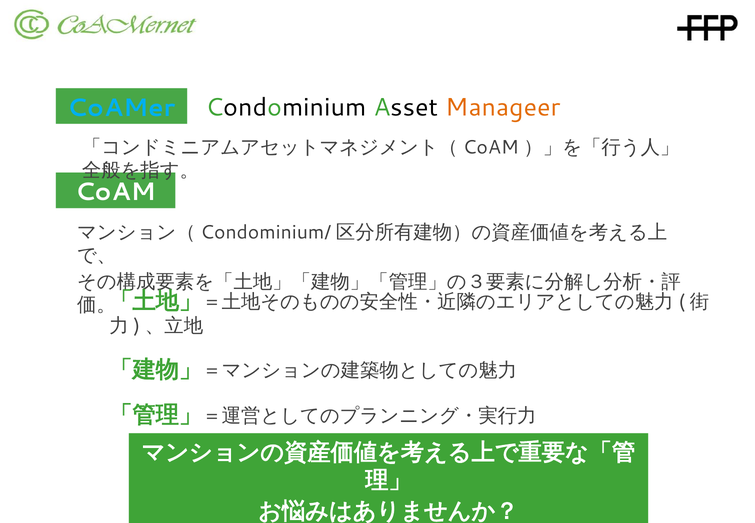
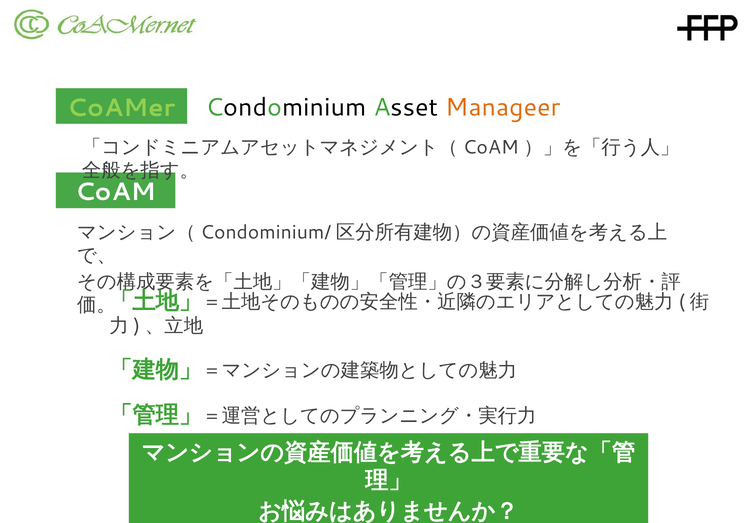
CoAMer colour: light blue -> light green (121, 108)
